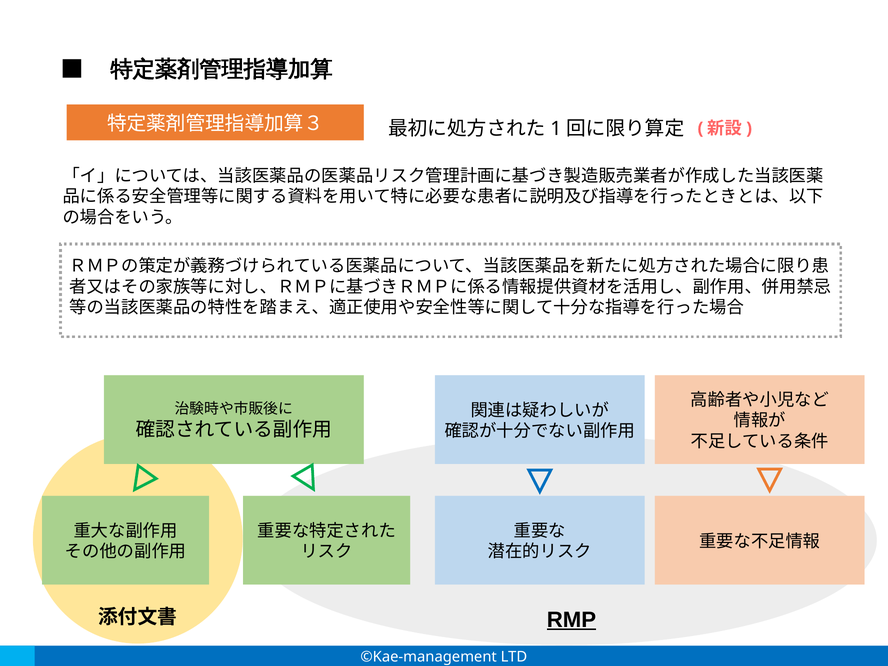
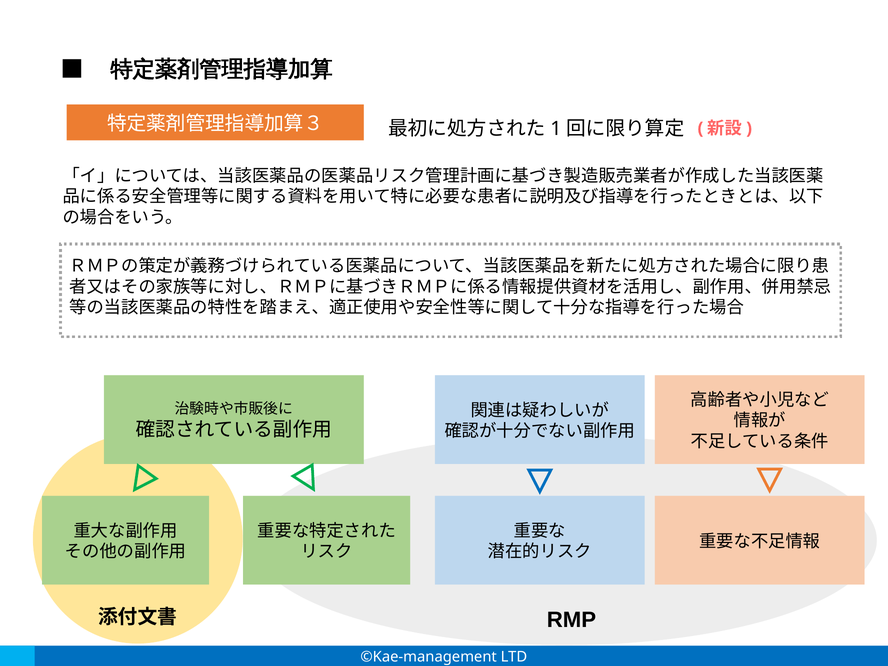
RMP underline: present -> none (571, 620)
